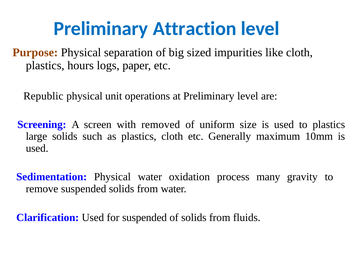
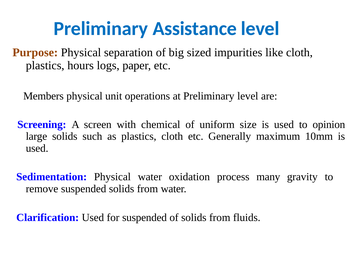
Attraction: Attraction -> Assistance (195, 29)
Republic: Republic -> Members (43, 96)
removed: removed -> chemical (161, 125)
to plastics: plastics -> opinion (329, 125)
